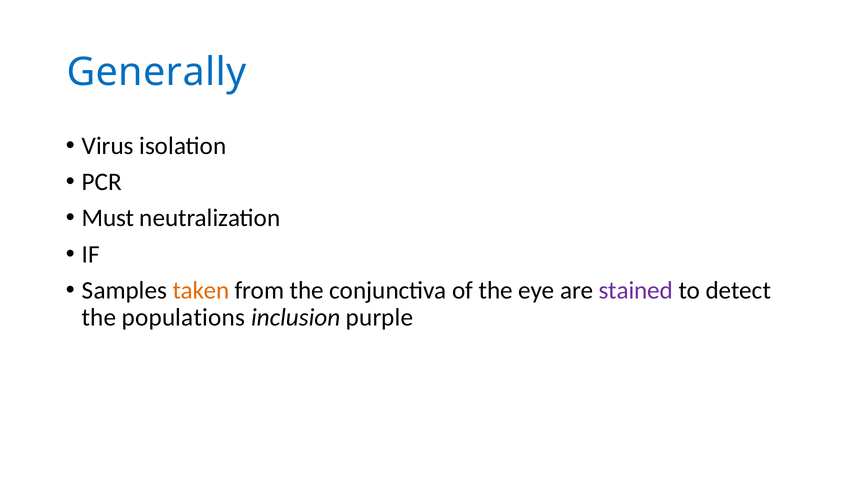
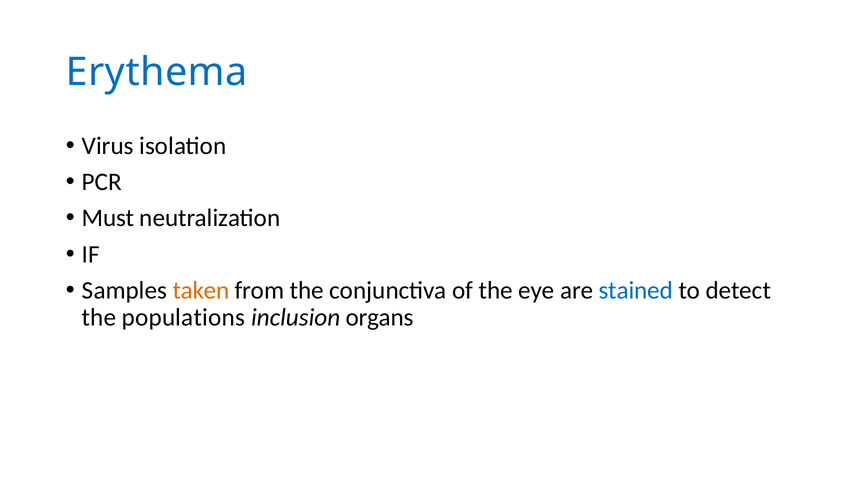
Generally: Generally -> Erythema (157, 72)
stained colour: purple -> blue (636, 291)
purple: purple -> organs (380, 318)
